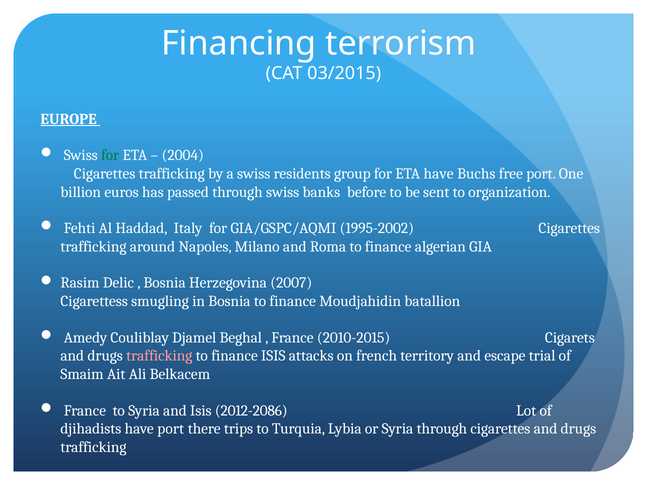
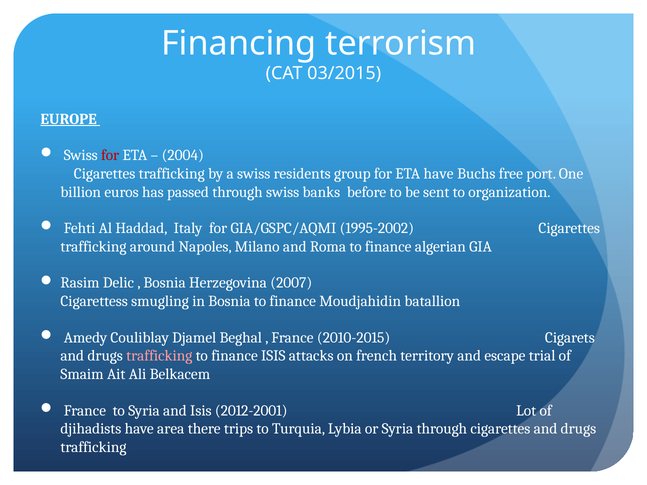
for colour: green -> red (110, 155)
2012-2086: 2012-2086 -> 2012-2001 (251, 411)
have port: port -> area (171, 429)
